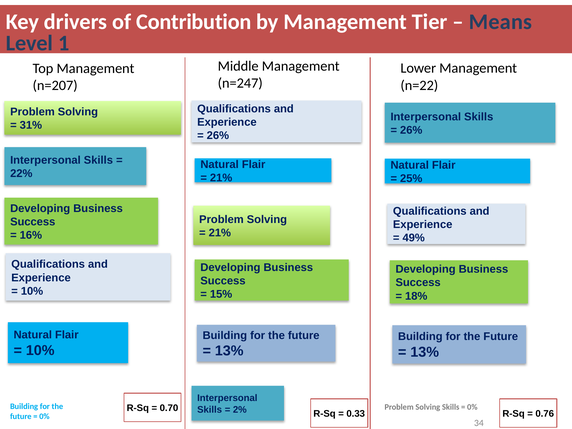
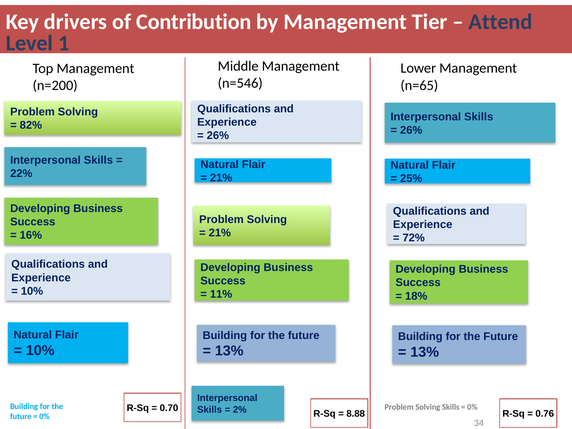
Means: Means -> Attend (501, 22)
n=247: n=247 -> n=546 (240, 83)
n=22: n=22 -> n=65 (419, 85)
n=207: n=207 -> n=200 (55, 85)
31%: 31% -> 82% (31, 125)
49%: 49% -> 72% (414, 238)
15%: 15% -> 11% (221, 294)
0.33: 0.33 -> 8.88 (356, 414)
